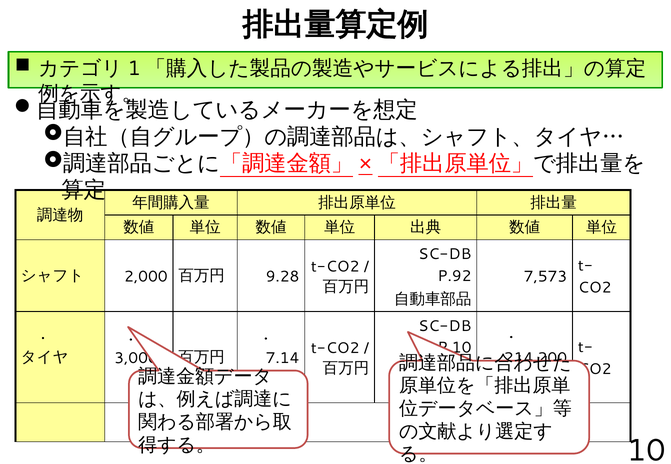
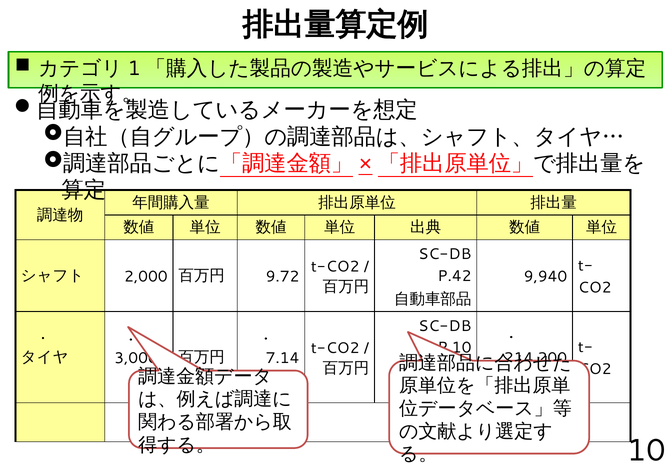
9.28: 9.28 -> 9.72 (283, 277)
P.92: P.92 -> P.42 (454, 276)
7,573: 7,573 -> 9,940 (545, 277)
